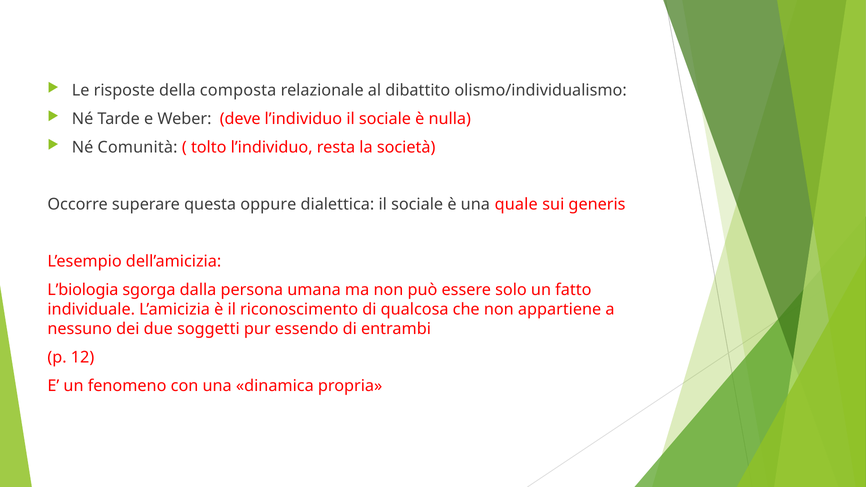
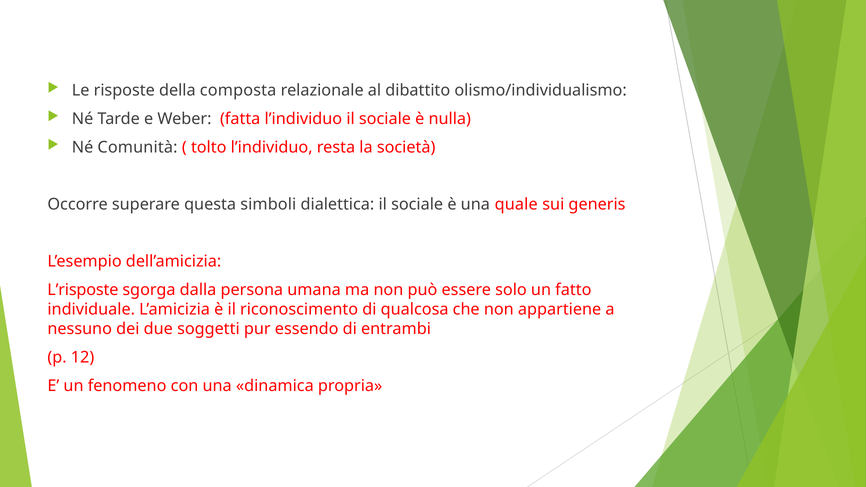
deve: deve -> fatta (240, 119)
oppure: oppure -> simboli (268, 204)
L’biologia: L’biologia -> L’risposte (83, 290)
